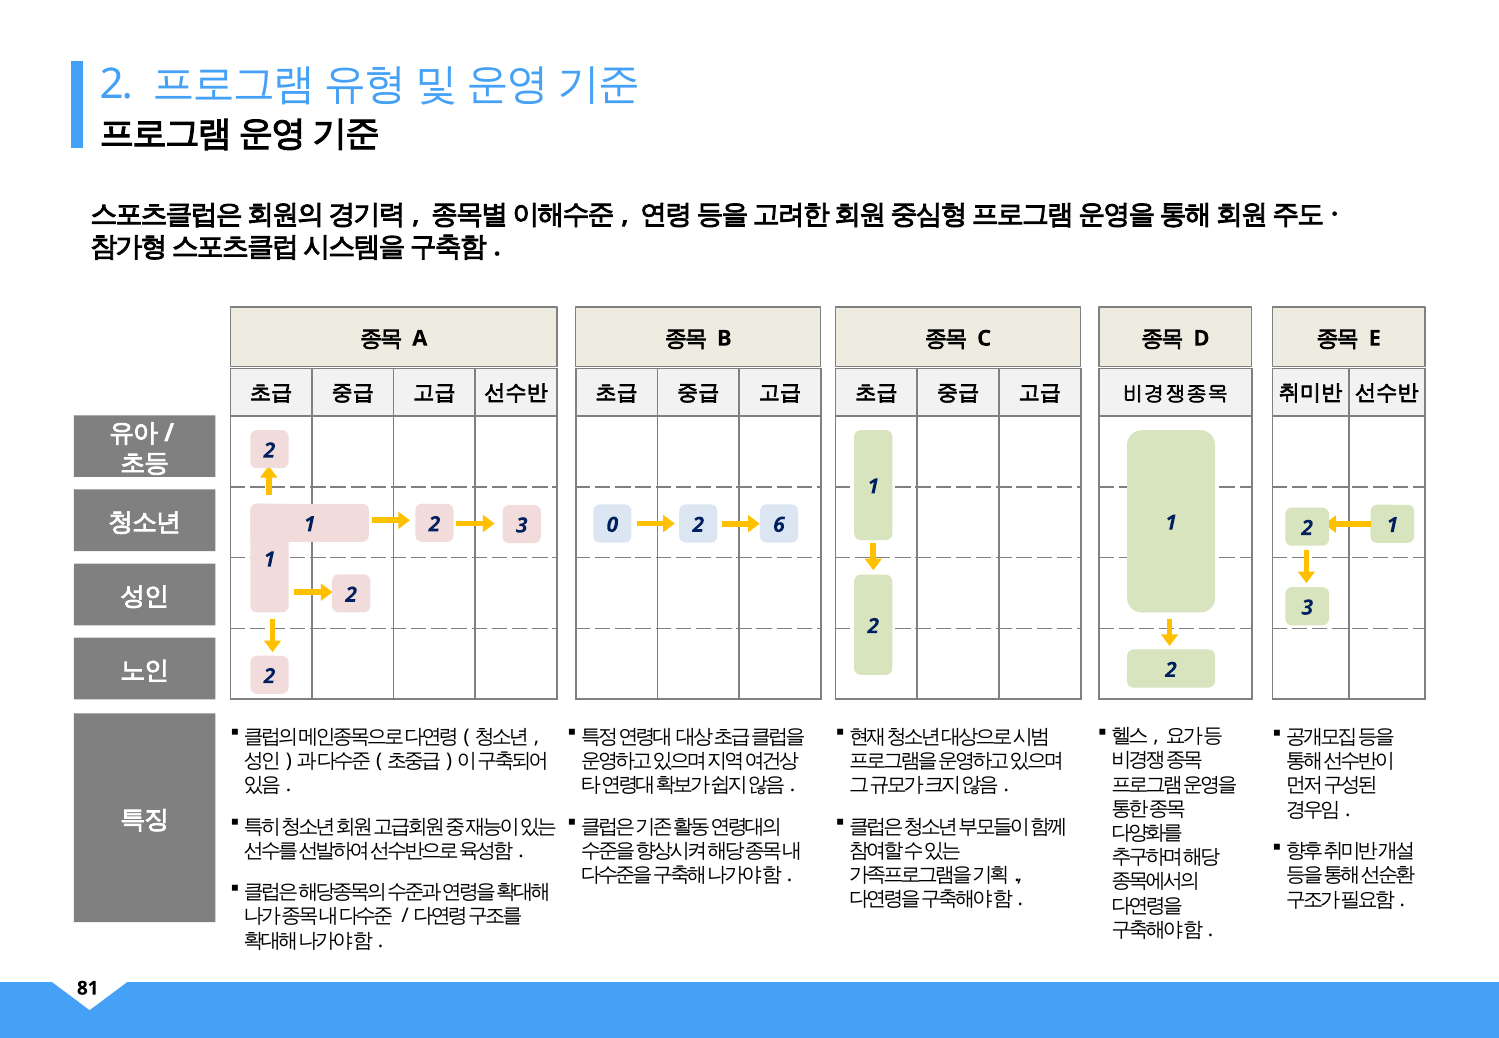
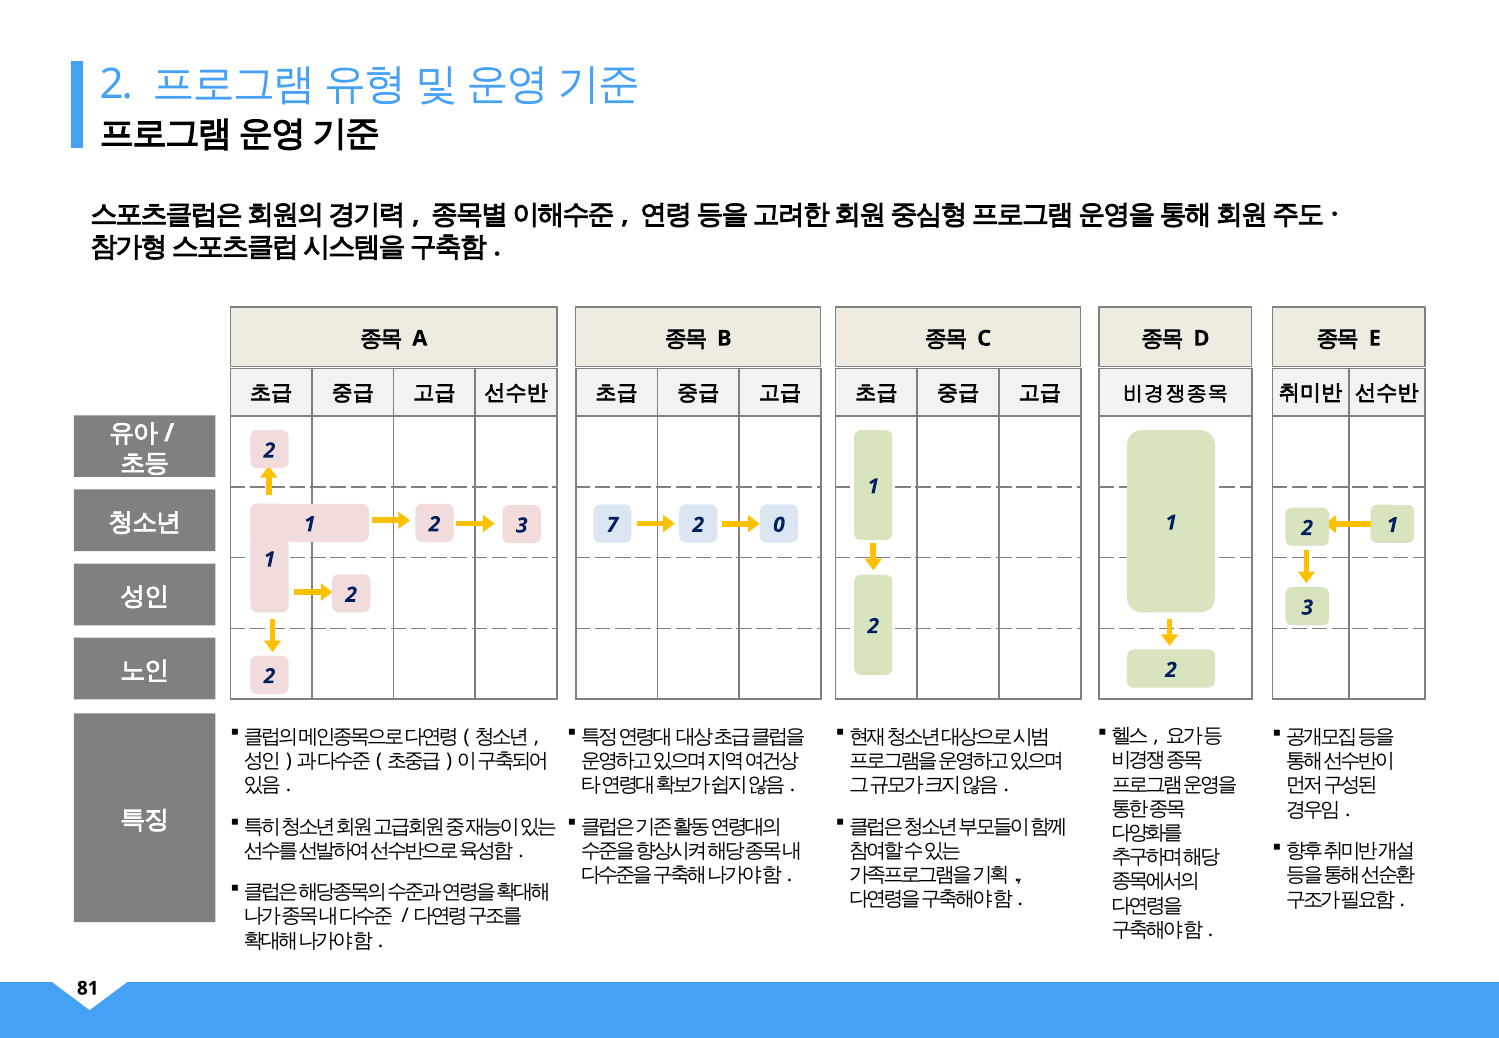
0: 0 -> 7 (612, 525)
6: 6 -> 0 (779, 525)
